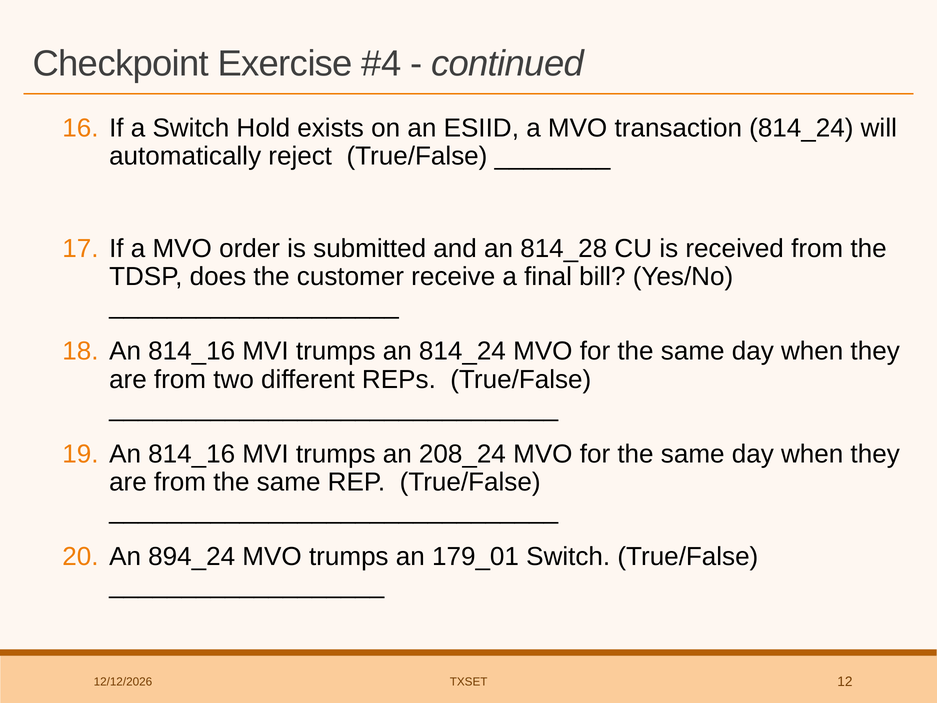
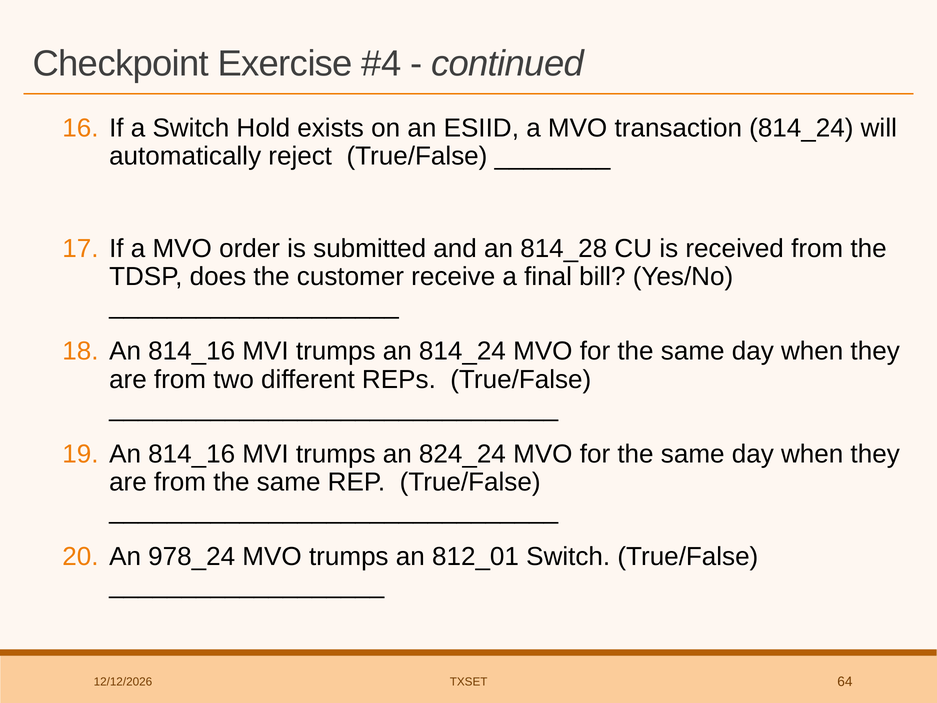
208_24: 208_24 -> 824_24 (462, 454)
894_24: 894_24 -> 978_24 (192, 556)
179_01: 179_01 -> 812_01 (476, 556)
12: 12 -> 64 (845, 682)
